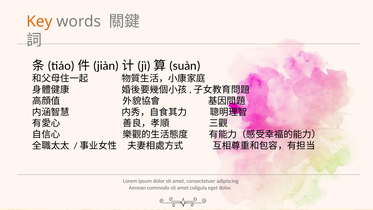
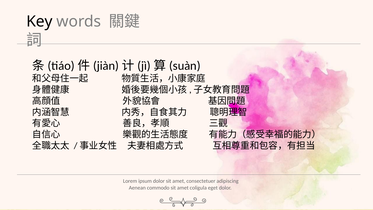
Key colour: orange -> black (40, 22)
